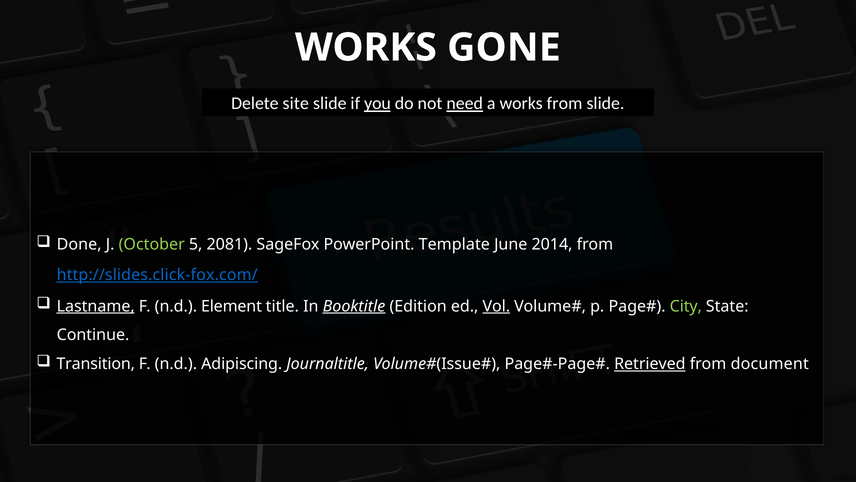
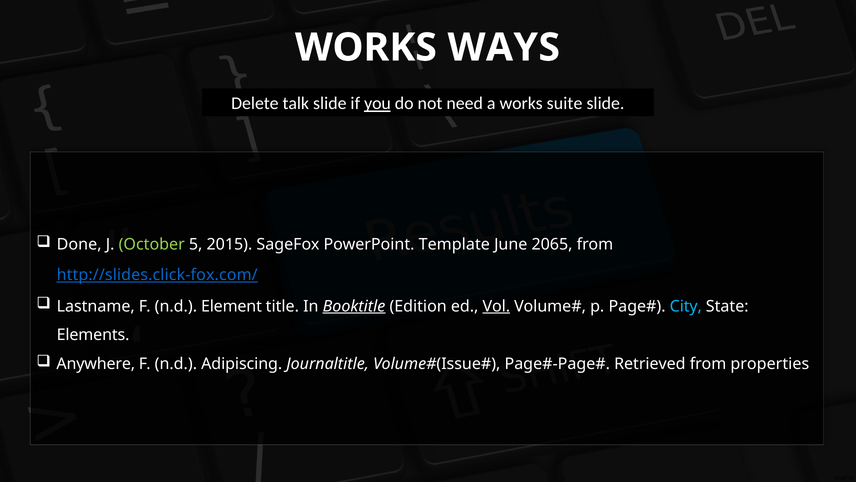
GONE: GONE -> WAYS (504, 48)
site: site -> talk (296, 103)
need underline: present -> none (465, 103)
works from: from -> suite (565, 103)
2081: 2081 -> 2015 (229, 244)
2014: 2014 -> 2065 (552, 244)
Lastname underline: present -> none (96, 306)
City colour: light green -> light blue (686, 306)
Continue: Continue -> Elements (93, 335)
Transition: Transition -> Anywhere (96, 364)
Retrieved underline: present -> none (650, 364)
document: document -> properties (770, 364)
